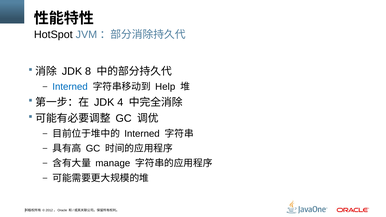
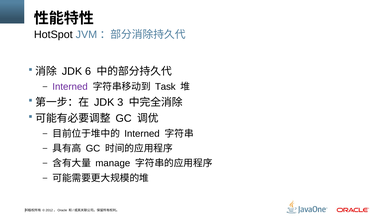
8: 8 -> 6 (88, 71)
Interned colour: blue -> purple (70, 87)
Help: Help -> Task (165, 87)
4: 4 -> 3 (120, 102)
